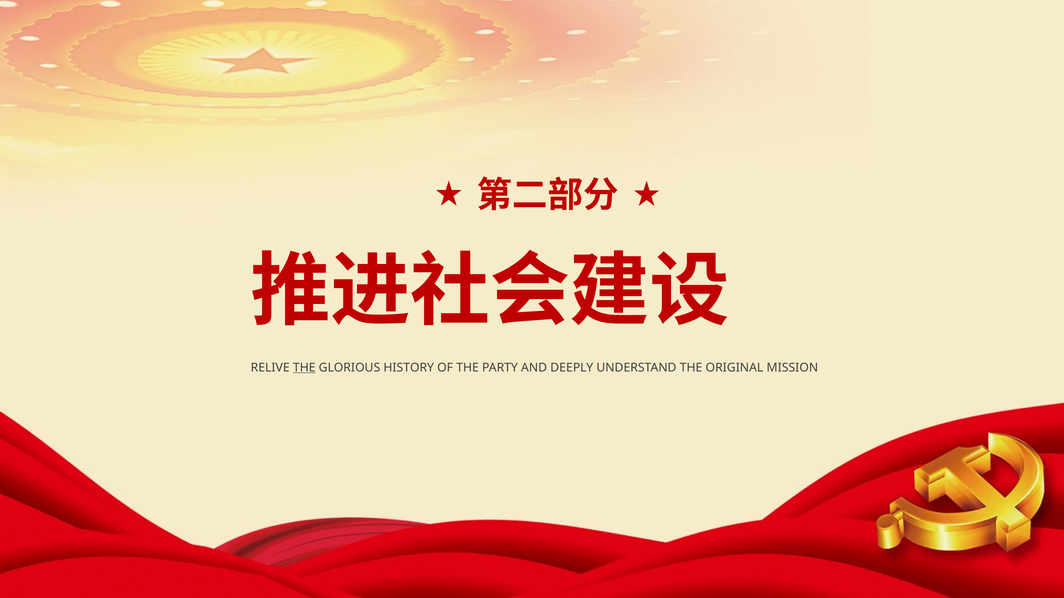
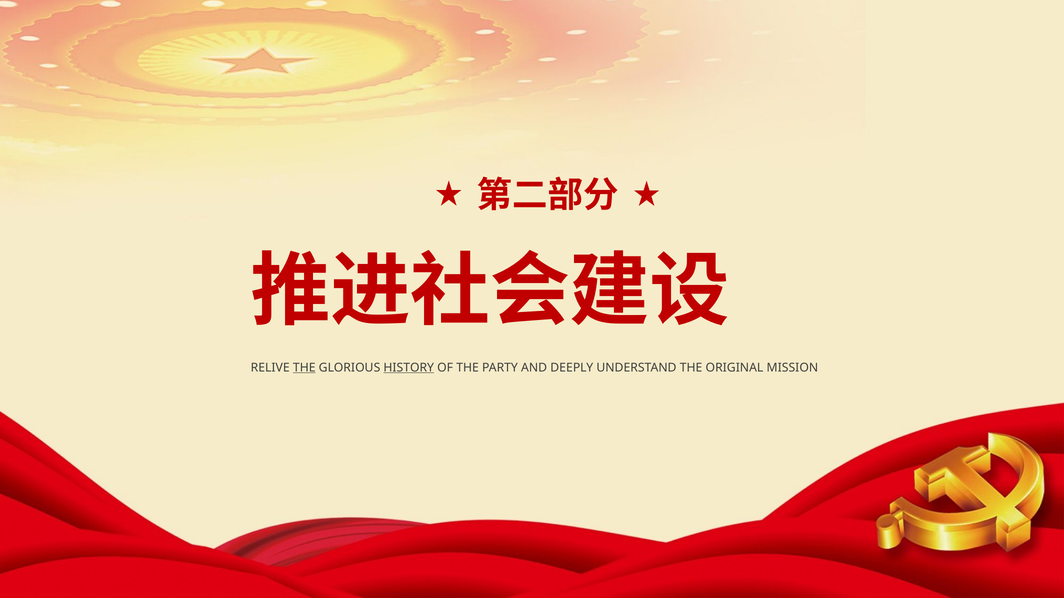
HISTORY underline: none -> present (409, 368)
